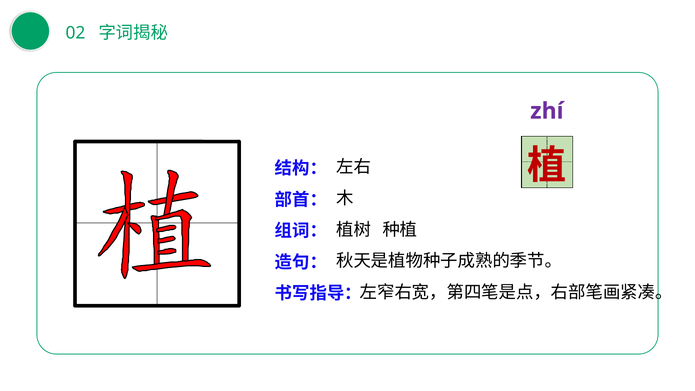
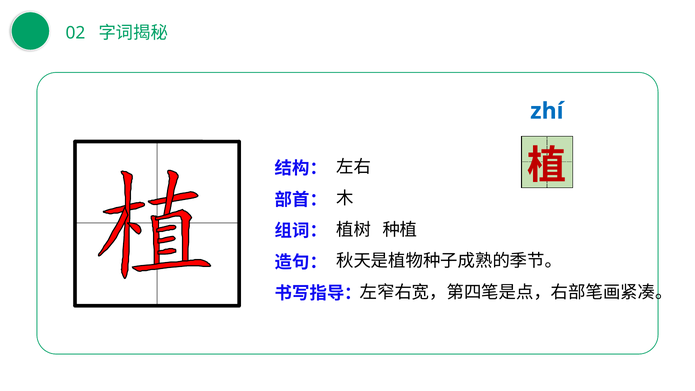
zhí colour: purple -> blue (547, 111)
